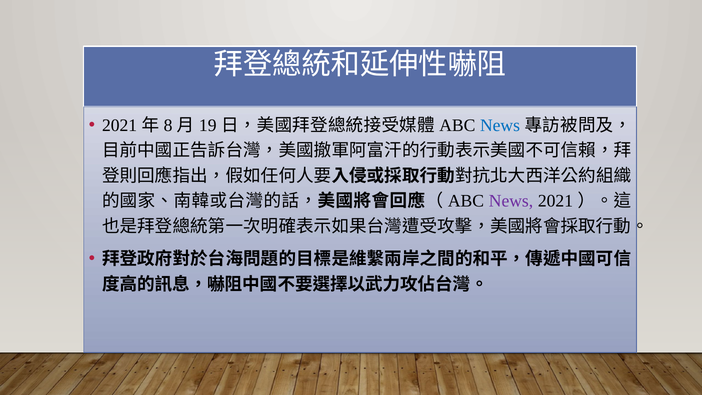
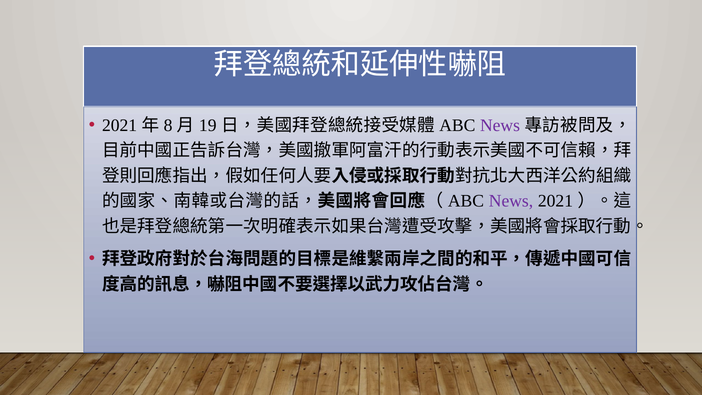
News colour: blue -> purple (500, 125)
